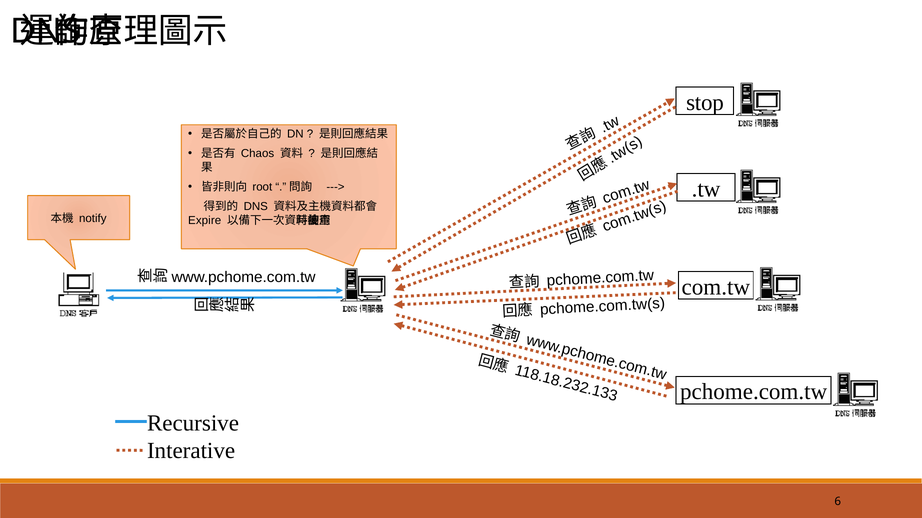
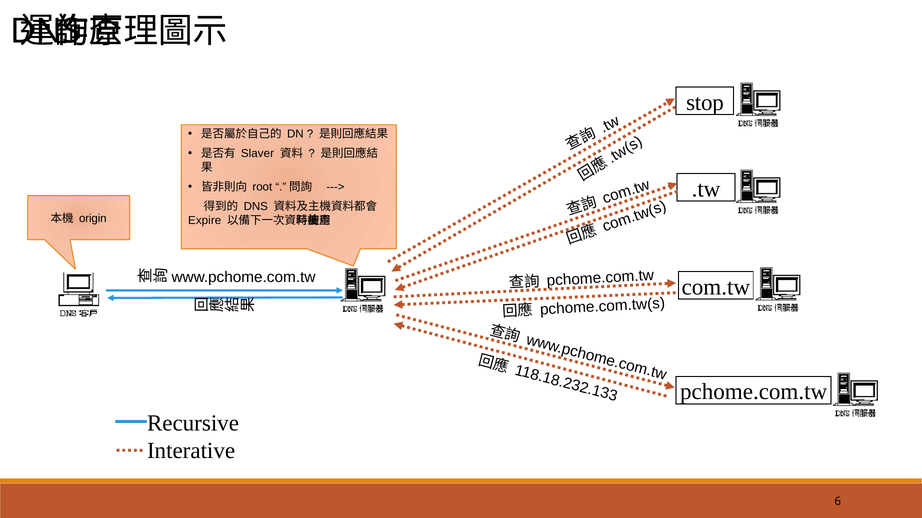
Chaos: Chaos -> Slaver (257, 154)
notify: notify -> origin (93, 219)
